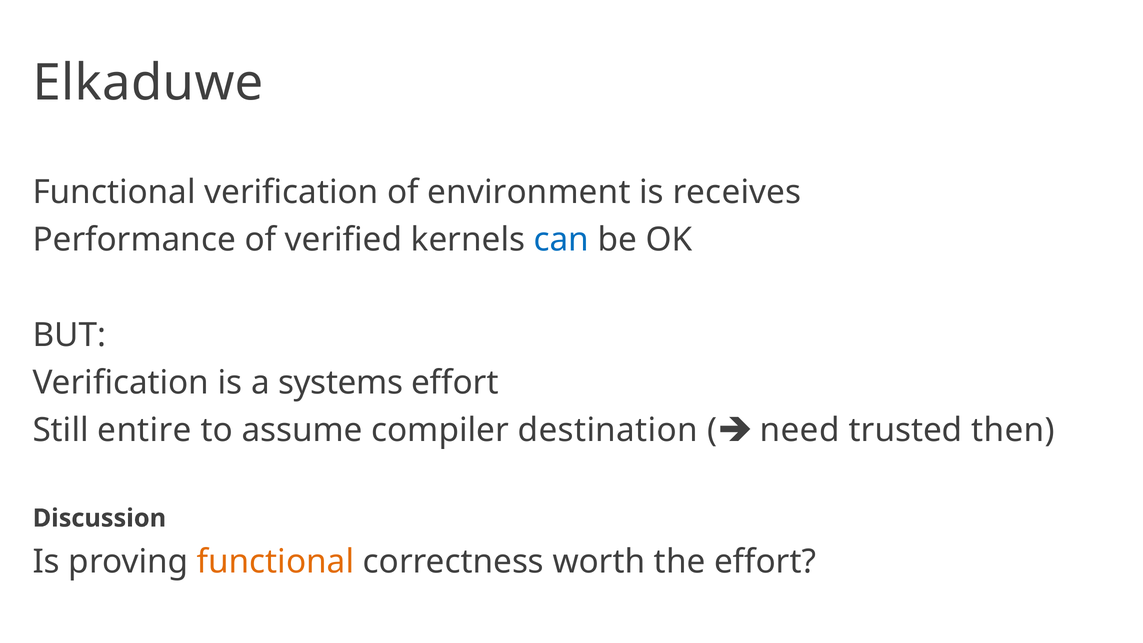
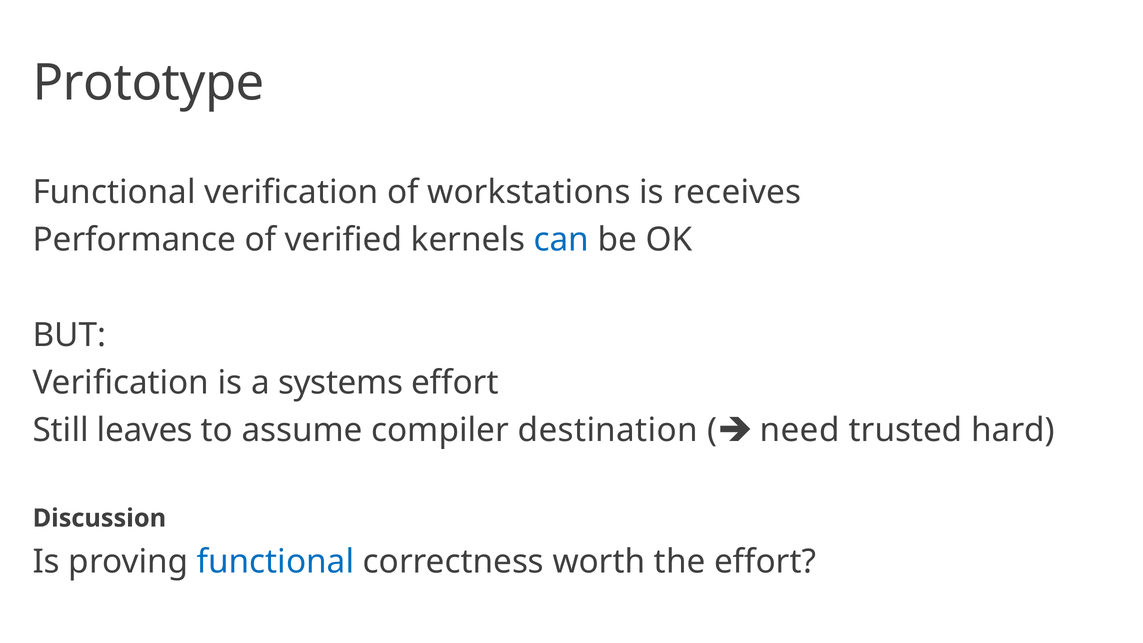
Elkaduwe: Elkaduwe -> Prototype (149, 83)
environment: environment -> workstations (529, 192)
entire: entire -> leaves (145, 430)
then: then -> hard (1013, 430)
functional colour: orange -> blue (275, 562)
